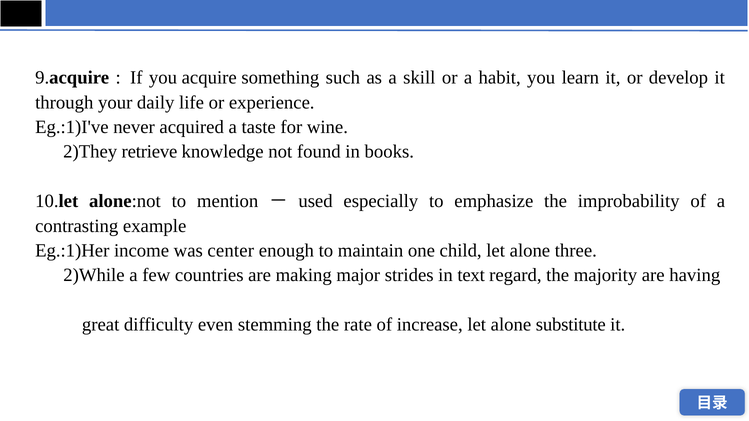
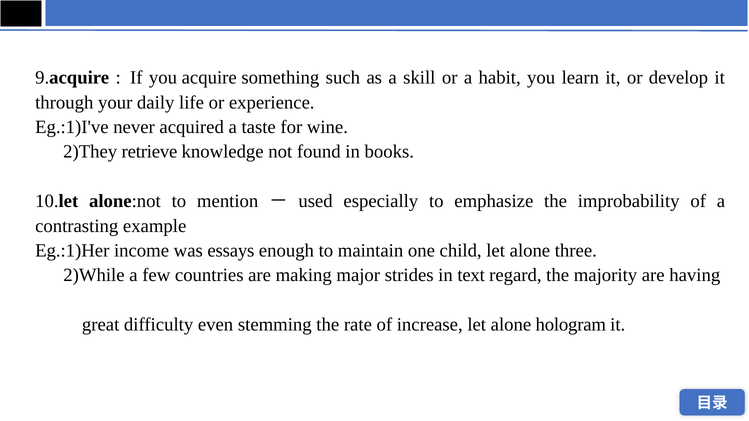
center: center -> essays (231, 251)
substitute: substitute -> hologram (571, 325)
